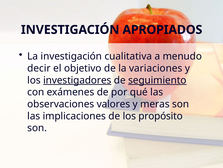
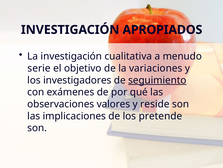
decir: decir -> serie (39, 68)
investigadores underline: present -> none (77, 80)
meras: meras -> reside (155, 104)
propósito: propósito -> pretende (160, 116)
